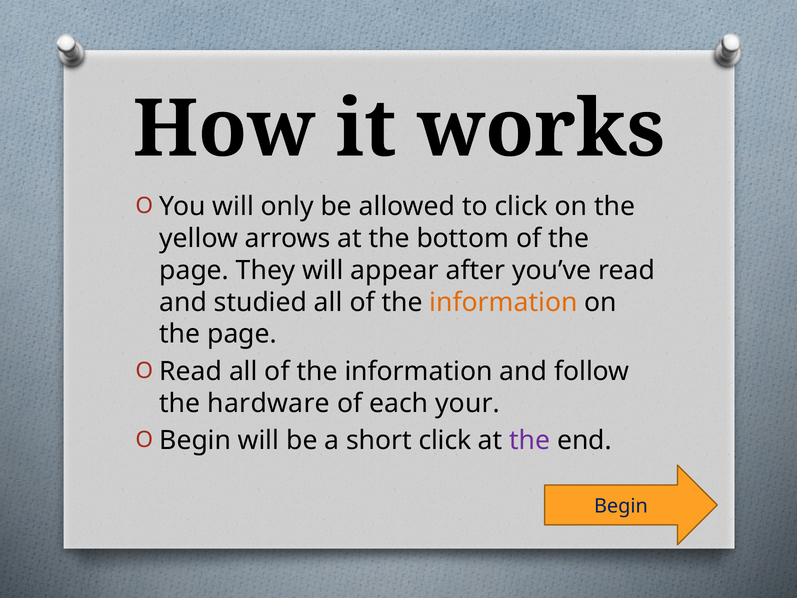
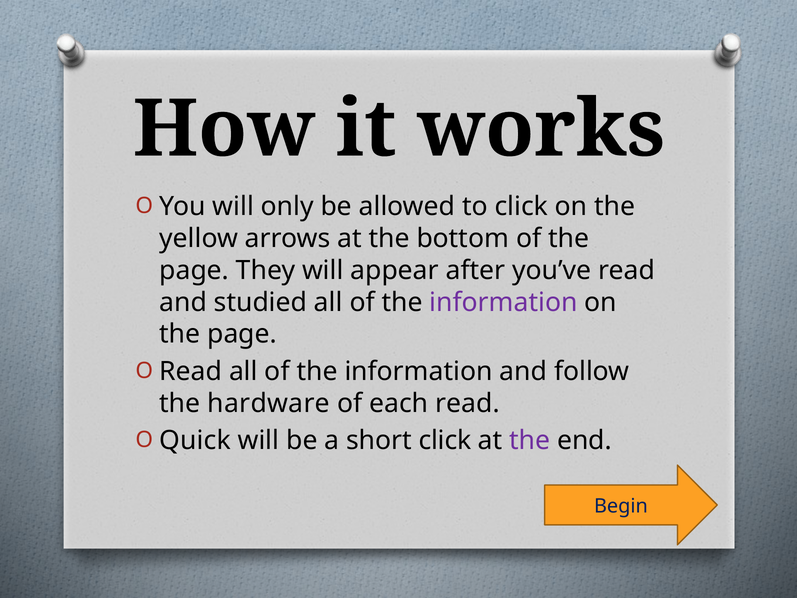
information colour: orange -> purple (504, 302)
each your: your -> read (468, 403)
Begin: Begin -> Quick (195, 440)
